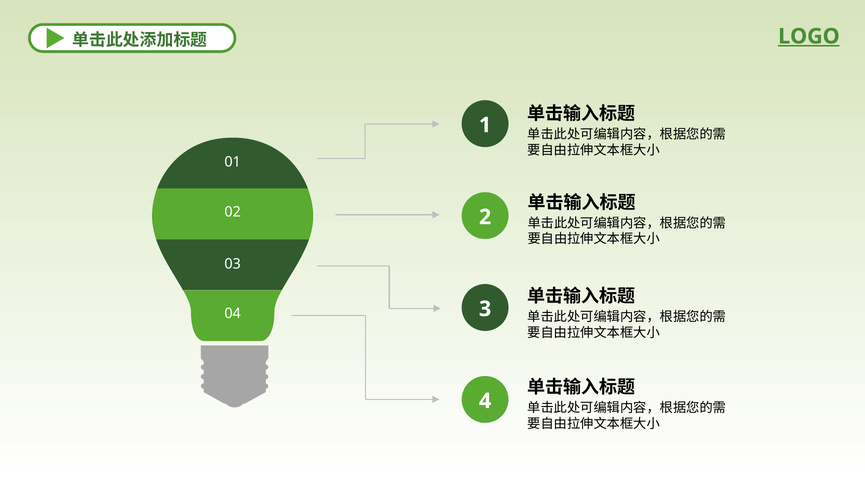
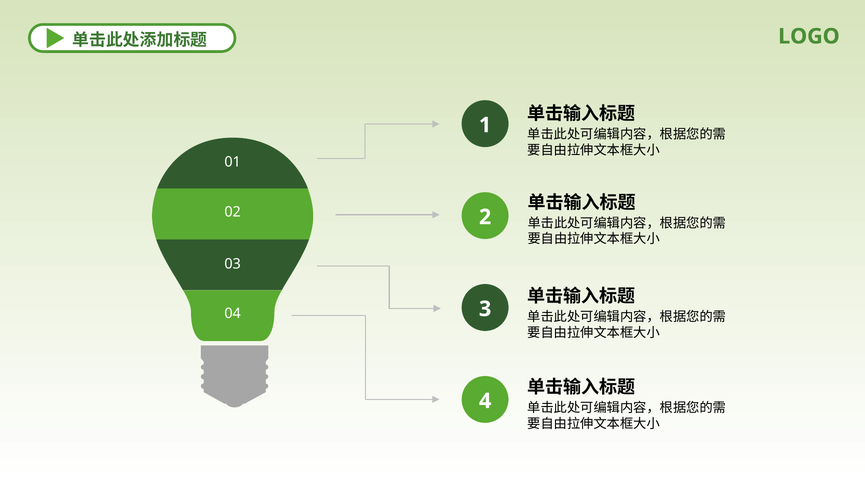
LOGO underline: present -> none (809, 36)
